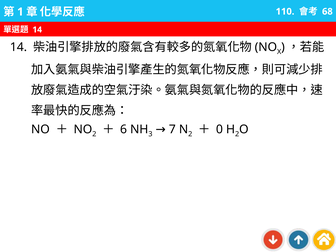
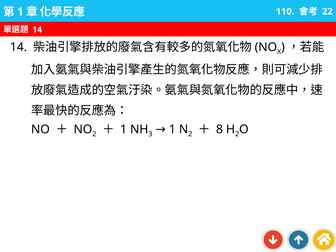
68: 68 -> 22 (327, 12)
0: 0 -> 8 (219, 129)
6: 6 -> 1 (124, 129)
3 7: 7 -> 1 (172, 129)
